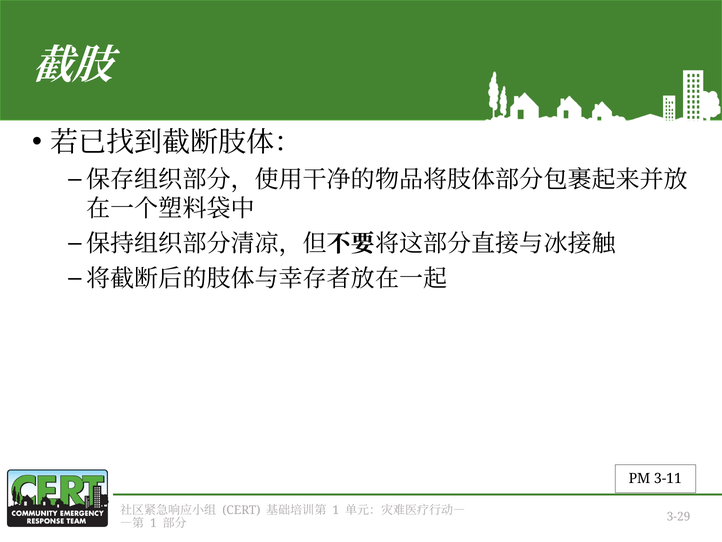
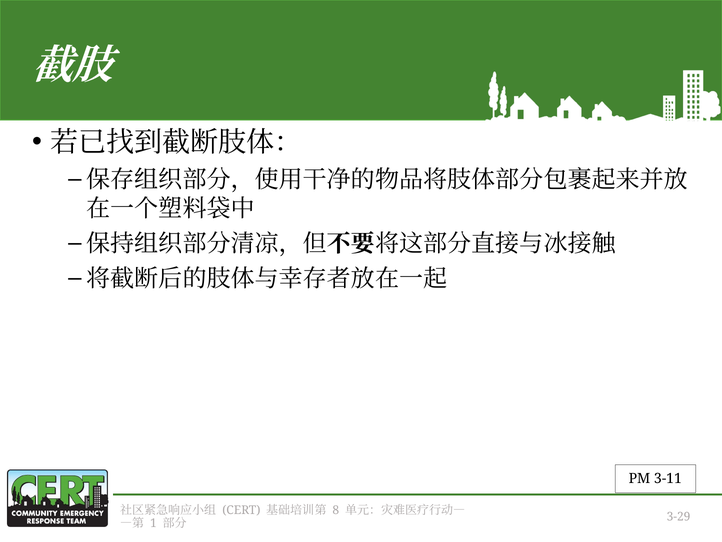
1: 1 -> 8 (336, 510)
